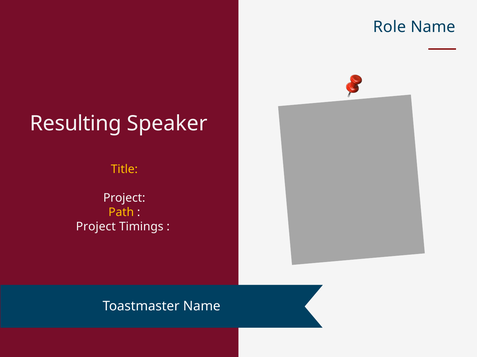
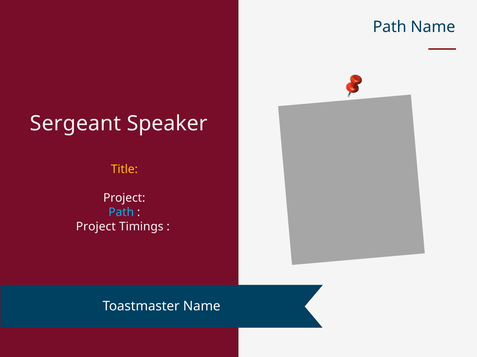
Role: Role -> Path (390, 27)
Resulting: Resulting -> Sergeant (76, 124)
Path colour: yellow -> light blue (121, 213)
